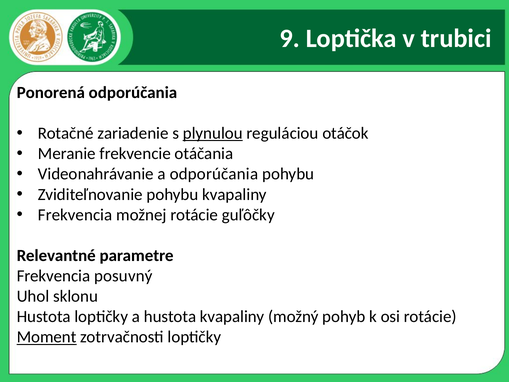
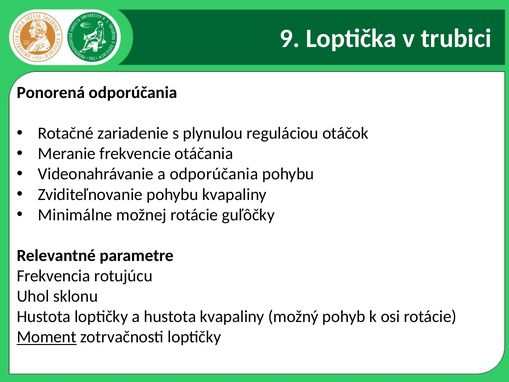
plynulou underline: present -> none (213, 133)
Frekvencia: Frekvencia -> Minimálne (75, 215)
posuvný: posuvný -> rotujúcu (123, 276)
